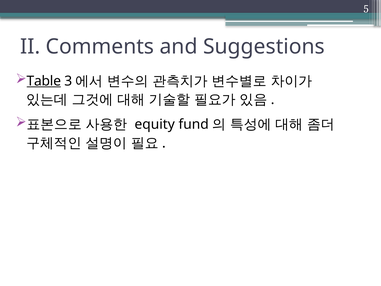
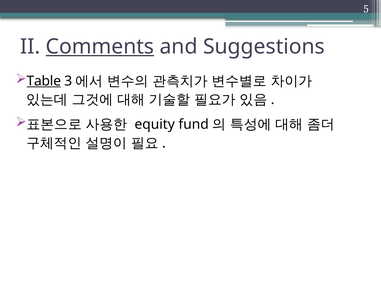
Comments underline: none -> present (100, 47)
